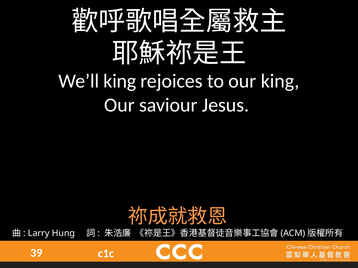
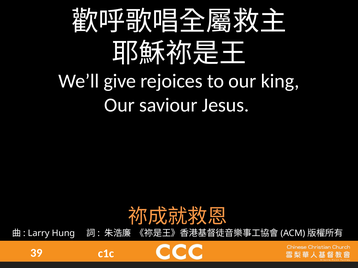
We’ll king: king -> give (120, 81)
